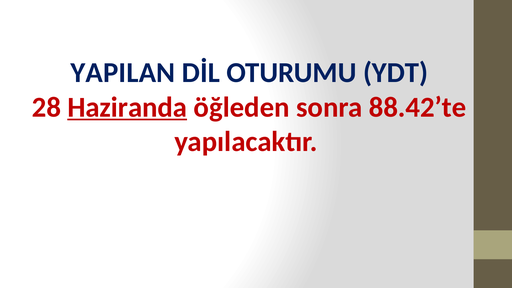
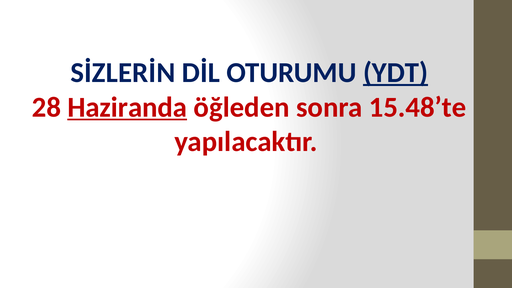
YAPILAN: YAPILAN -> SİZLERİN (123, 73)
YDT underline: none -> present (396, 73)
88.42’te: 88.42’te -> 15.48’te (418, 107)
